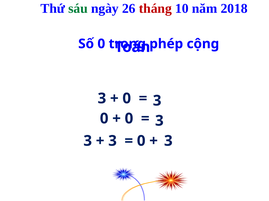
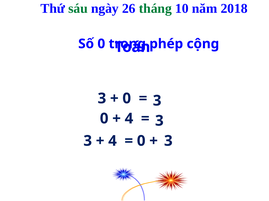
tháng colour: red -> green (155, 9)
0: 0 -> 4 (129, 119)
3: 3 -> 4 (113, 141)
